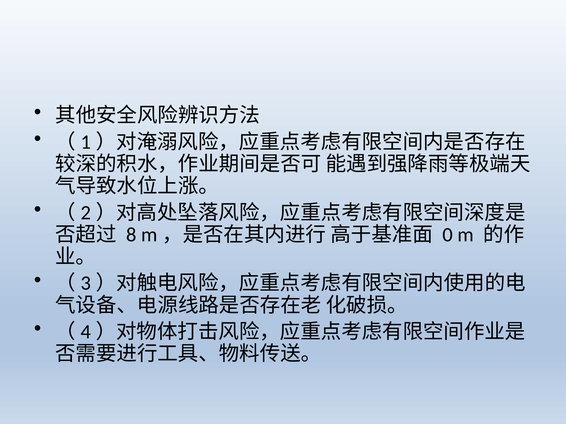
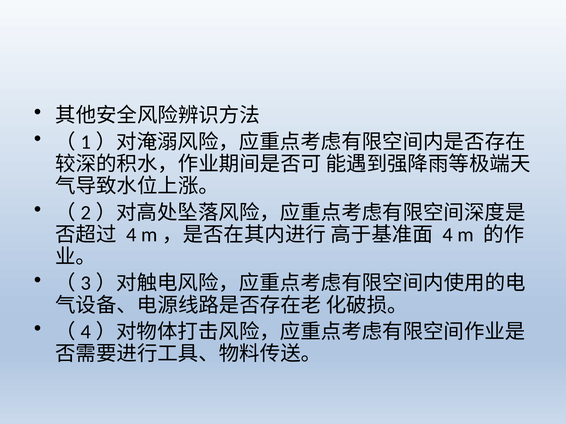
8: 8 -> 4 (131, 235)
0: 0 -> 4 (448, 235)
